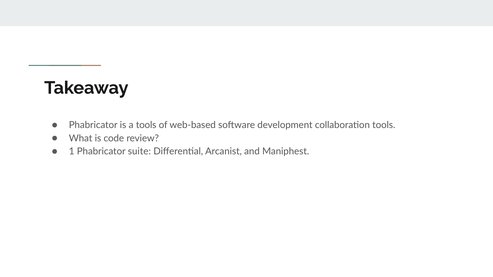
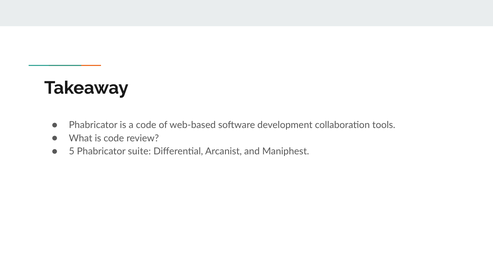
a tools: tools -> code (146, 125)
1: 1 -> 5 (72, 152)
